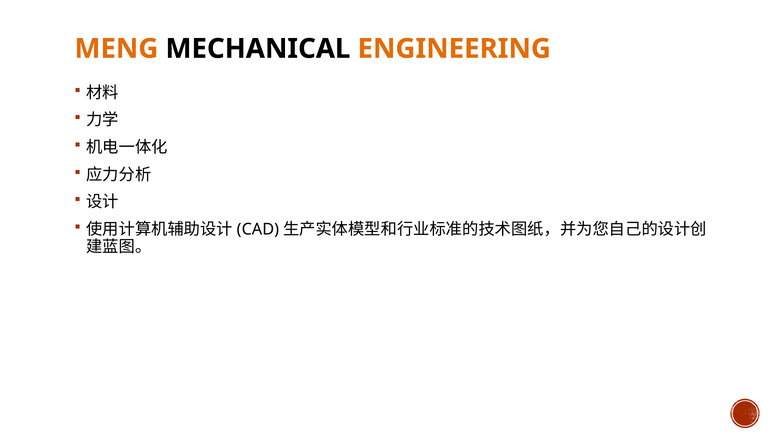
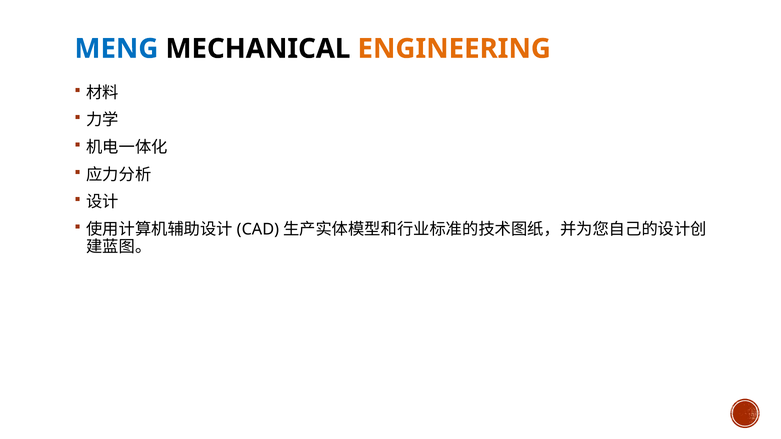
MENG colour: orange -> blue (116, 49)
